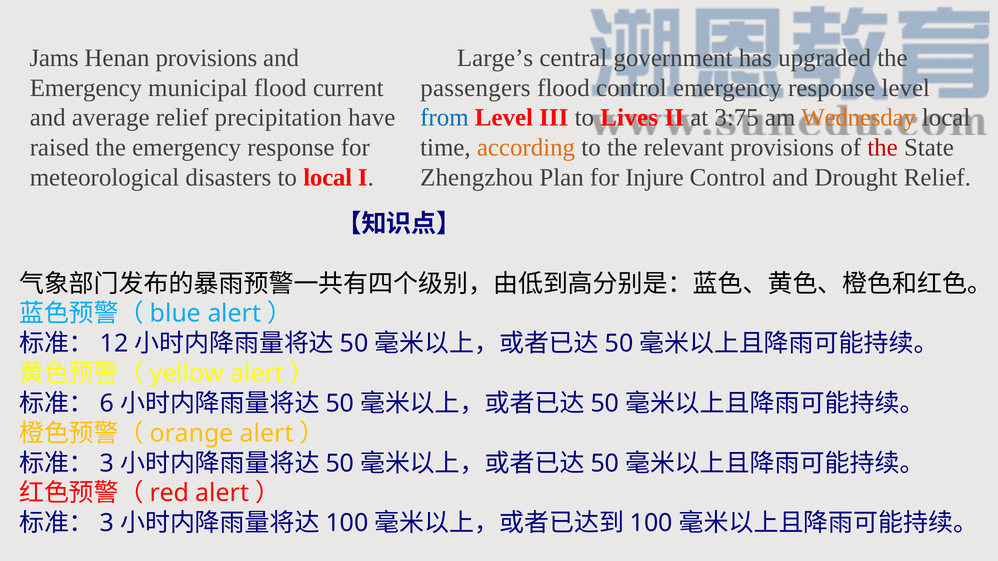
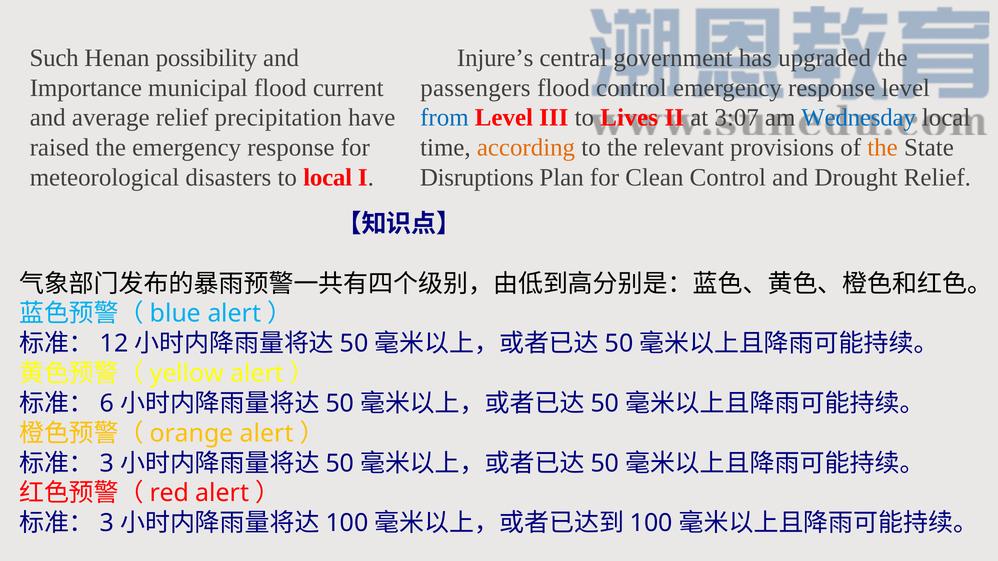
Jams: Jams -> Such (54, 58)
Henan provisions: provisions -> possibility (206, 58)
Large’s: Large’s -> Injure’s (495, 58)
Emergency: Emergency -> Importance (86, 88)
3:75: 3:75 -> 3:07 (737, 118)
Wednesday colour: orange -> blue (859, 118)
the colour: red -> orange (882, 148)
Zhengzhou: Zhengzhou -> Disruptions (477, 178)
Injure: Injure -> Clean (654, 178)
